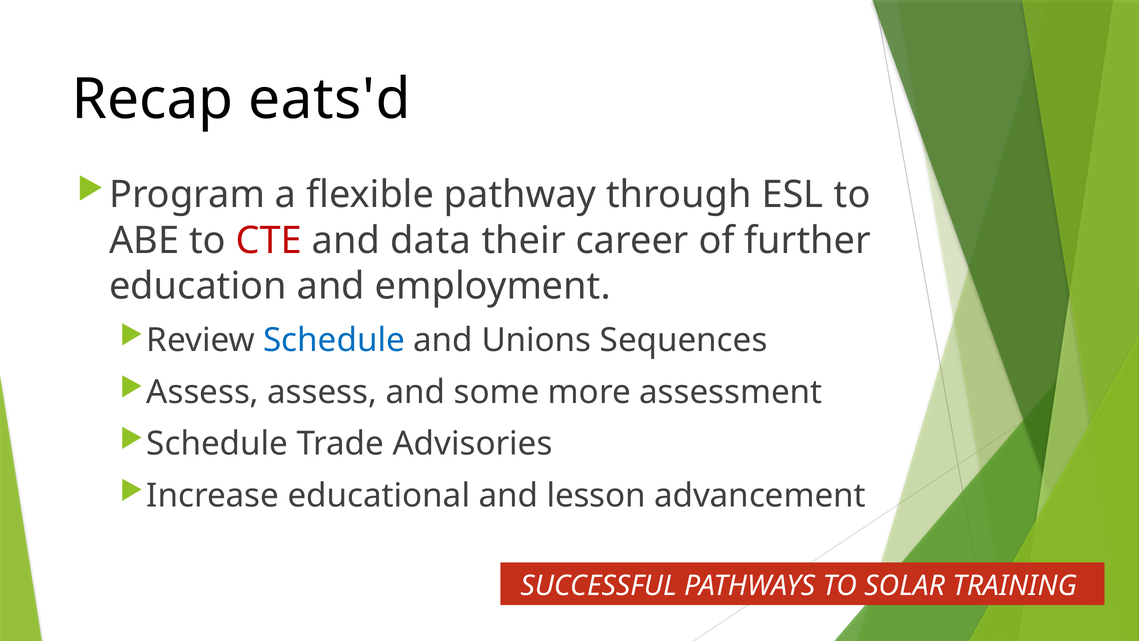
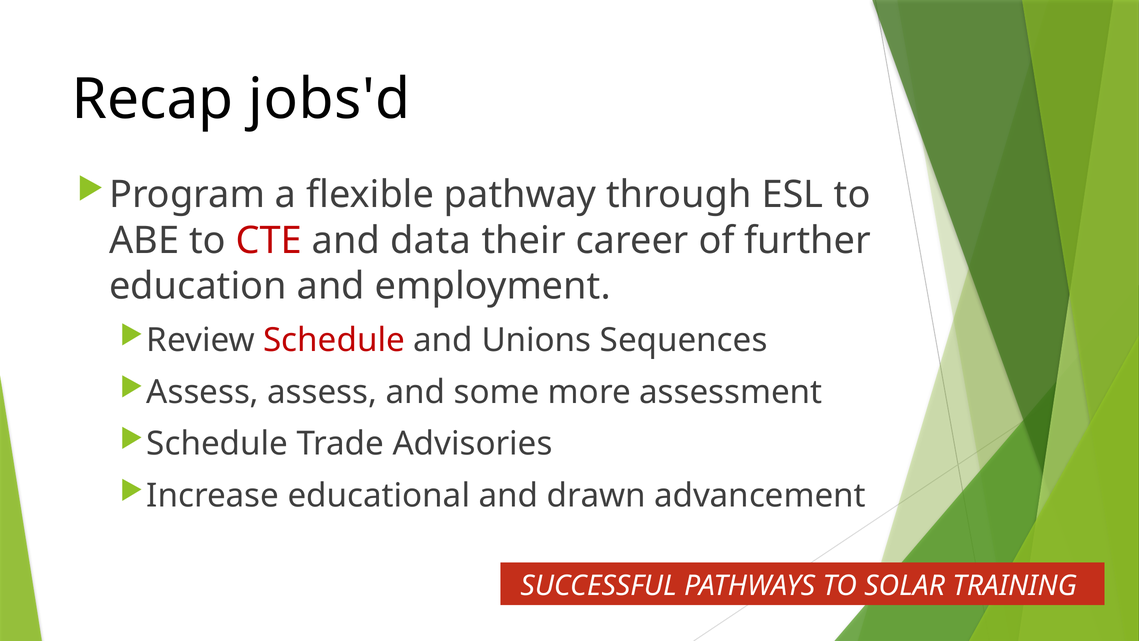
eats'd: eats'd -> jobs'd (329, 99)
Schedule colour: blue -> red (334, 340)
lesson: lesson -> drawn (596, 495)
